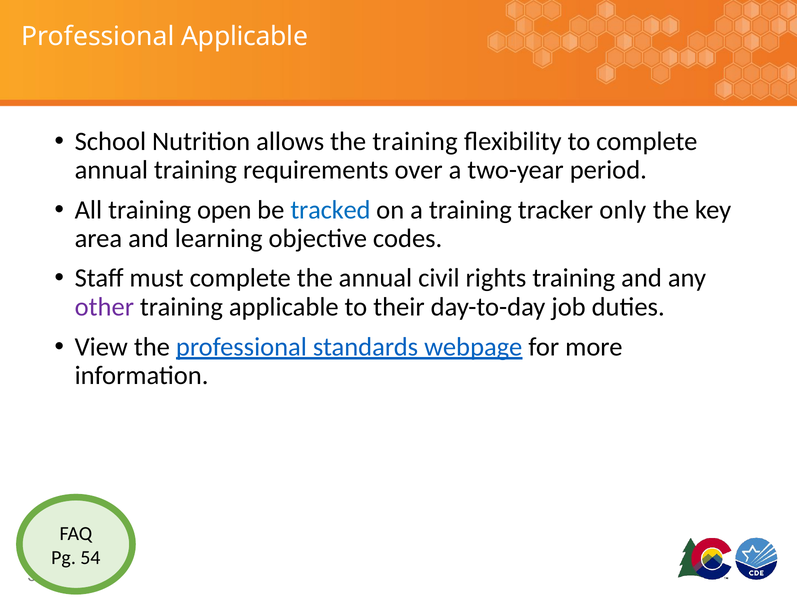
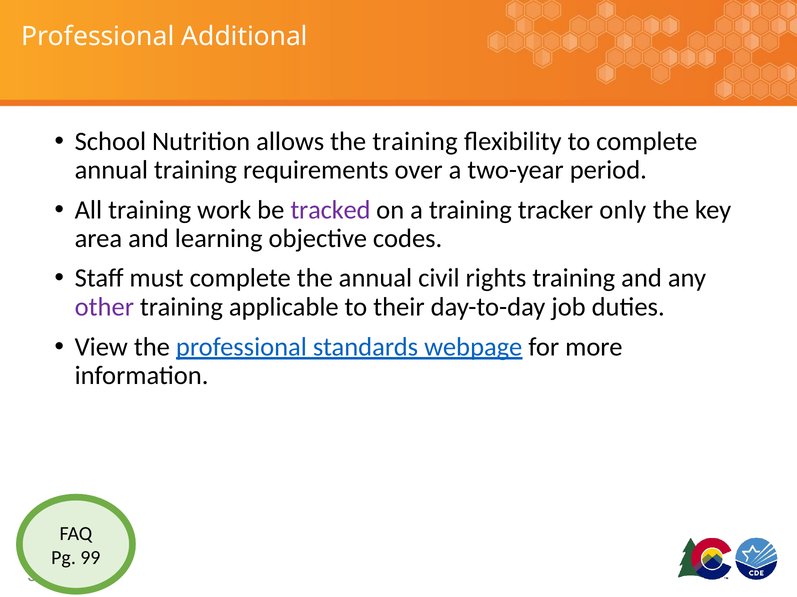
Professional Applicable: Applicable -> Additional (245, 36)
open: open -> work (224, 210)
tracked colour: blue -> purple (330, 210)
54: 54 -> 99 (90, 558)
